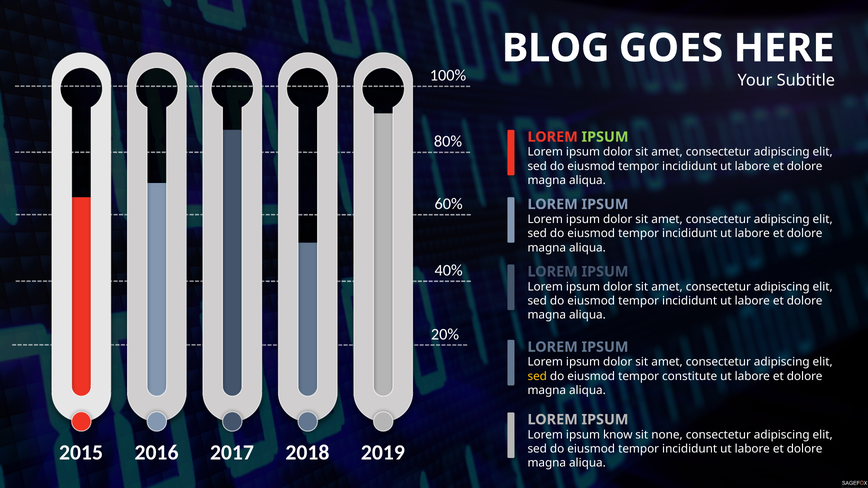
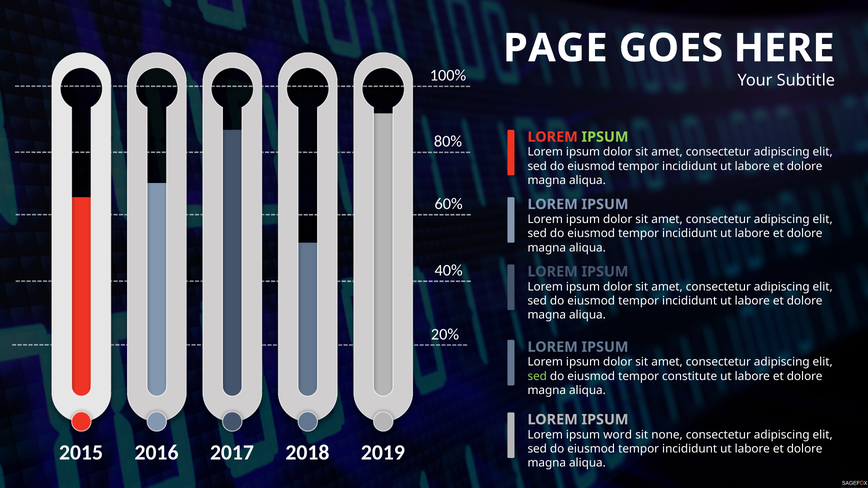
BLOG: BLOG -> PAGE (555, 48)
sed colour: yellow -> light green (537, 376)
know: know -> word (618, 435)
